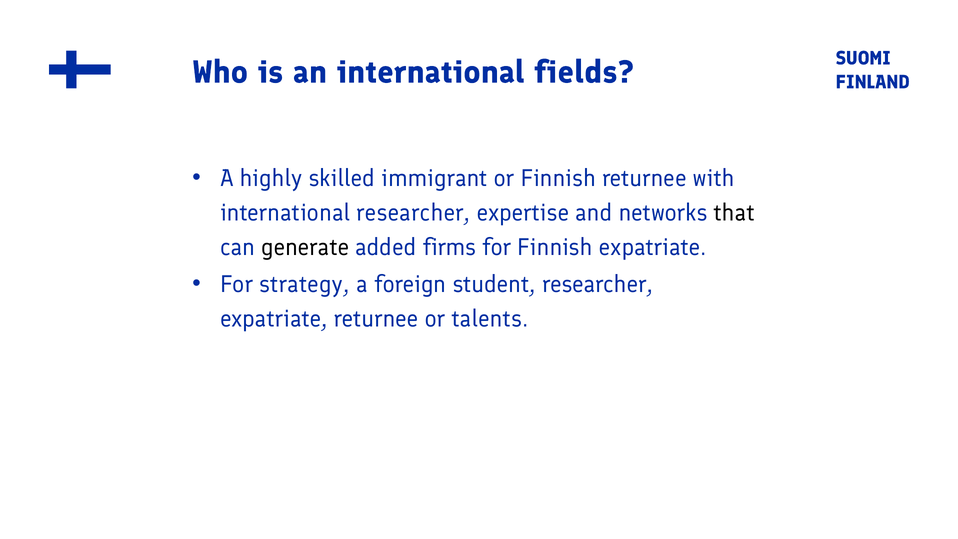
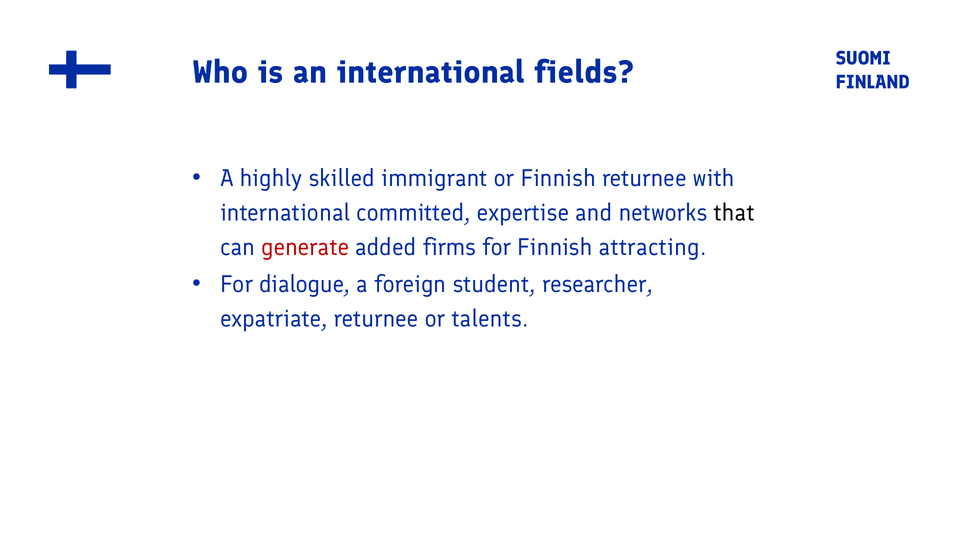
international researcher: researcher -> committed (414, 213)
generate colour: black -> red (305, 247)
Finnish expatriate: expatriate -> attracting (653, 247)
strategy: strategy -> dialogue (305, 284)
